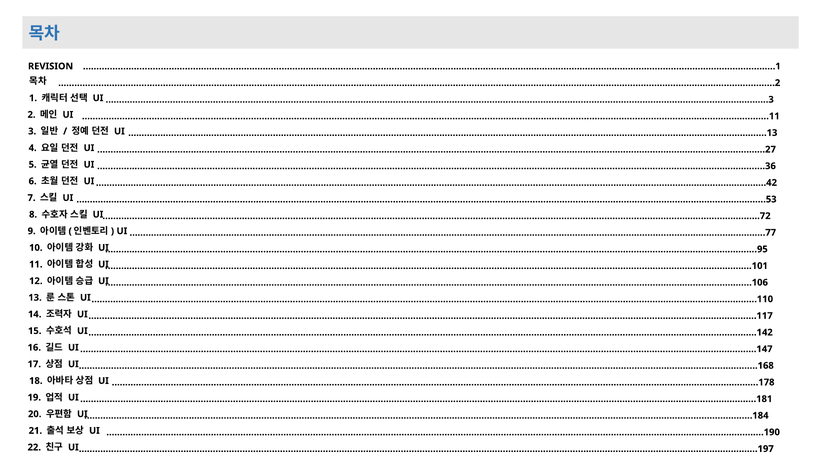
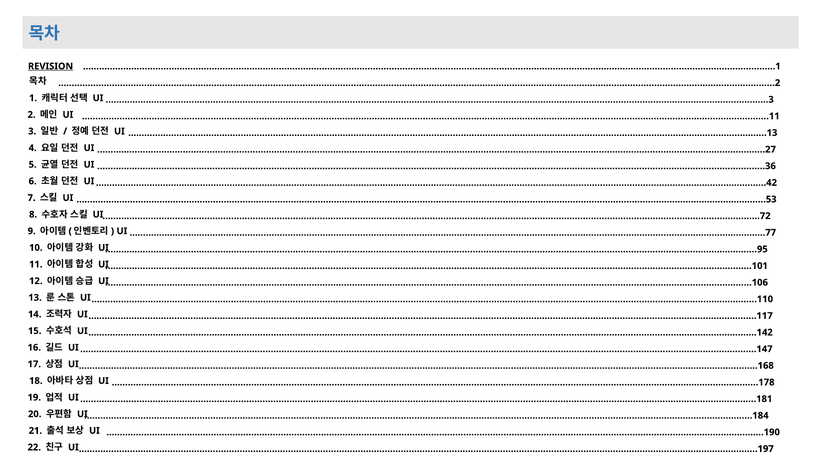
REVISION underline: none -> present (51, 66)
